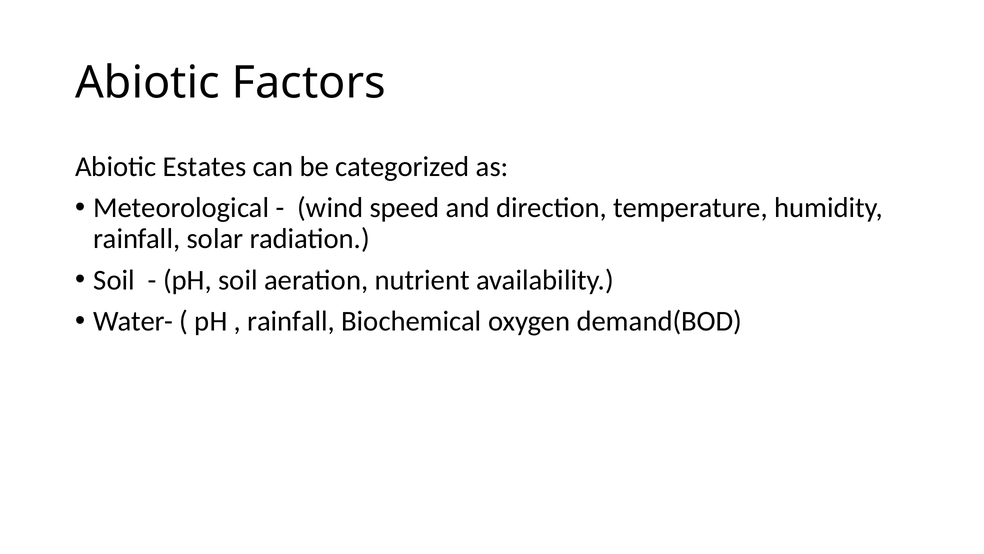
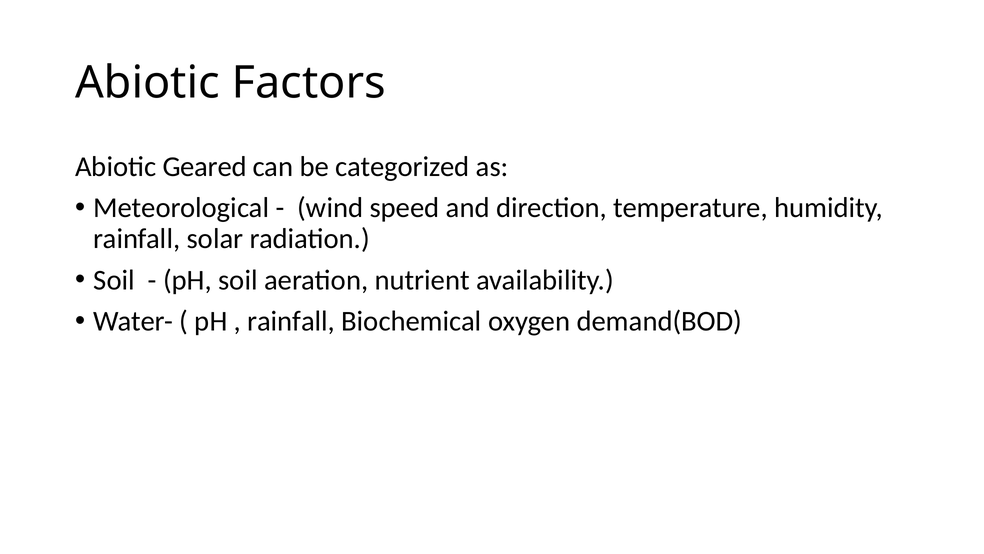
Estates: Estates -> Geared (205, 166)
